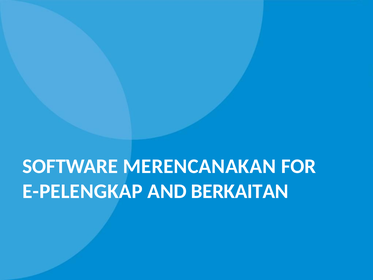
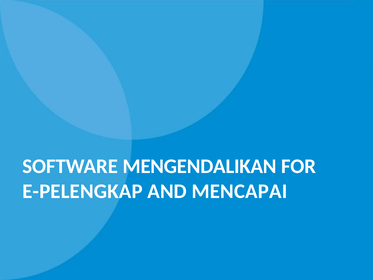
MERENCANAKAN: MERENCANAKAN -> MENGENDALIKAN (200, 166)
BERKAITAN: BERKAITAN -> MENCAPAI (240, 191)
